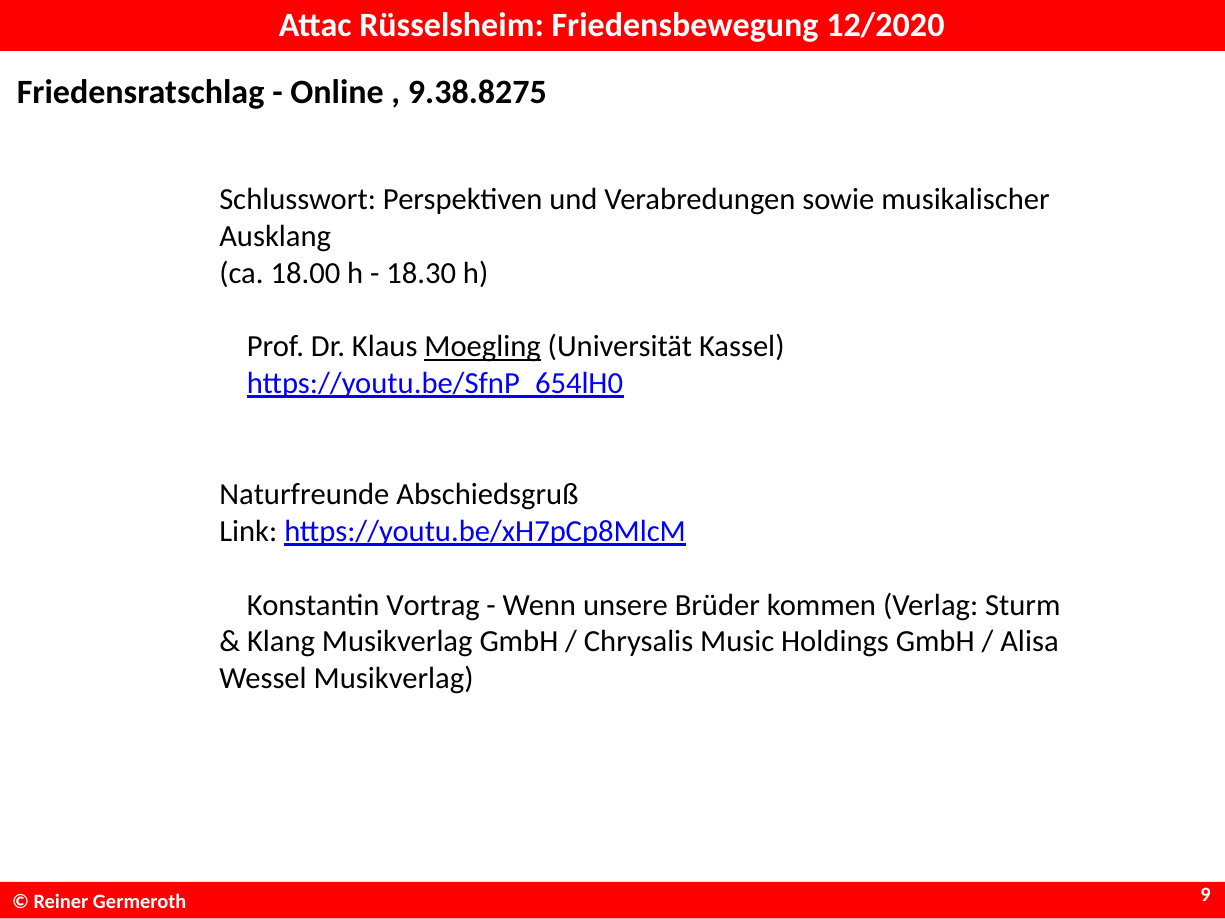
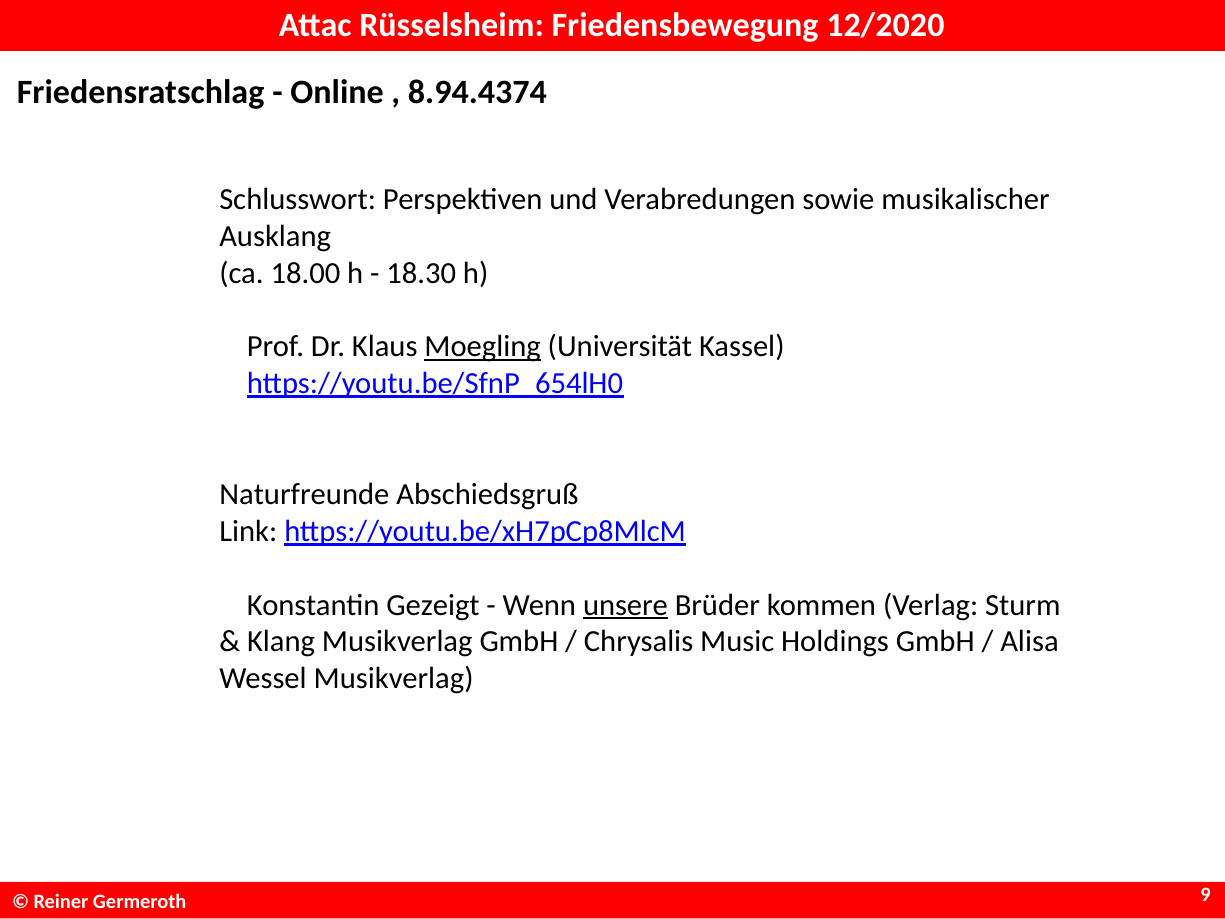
9.38.8275: 9.38.8275 -> 8.94.4374 (477, 92)
Vortrag: Vortrag -> Gezeigt (433, 605)
unsere underline: none -> present (625, 605)
